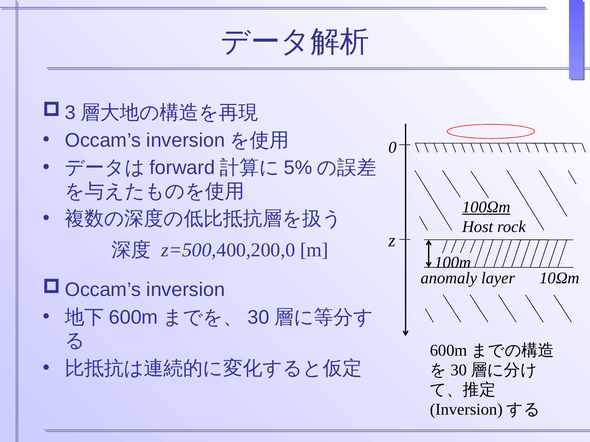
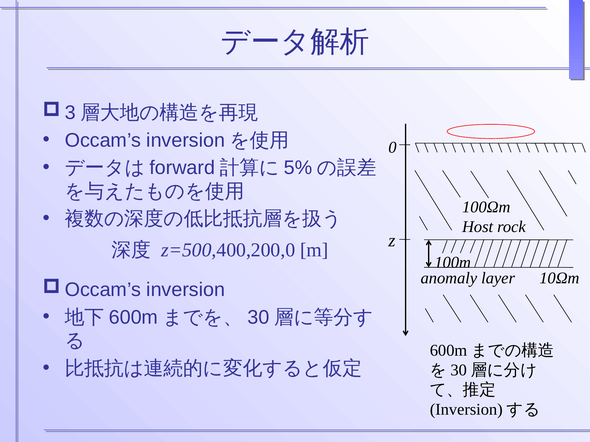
100Ωm underline: present -> none (486, 207)
